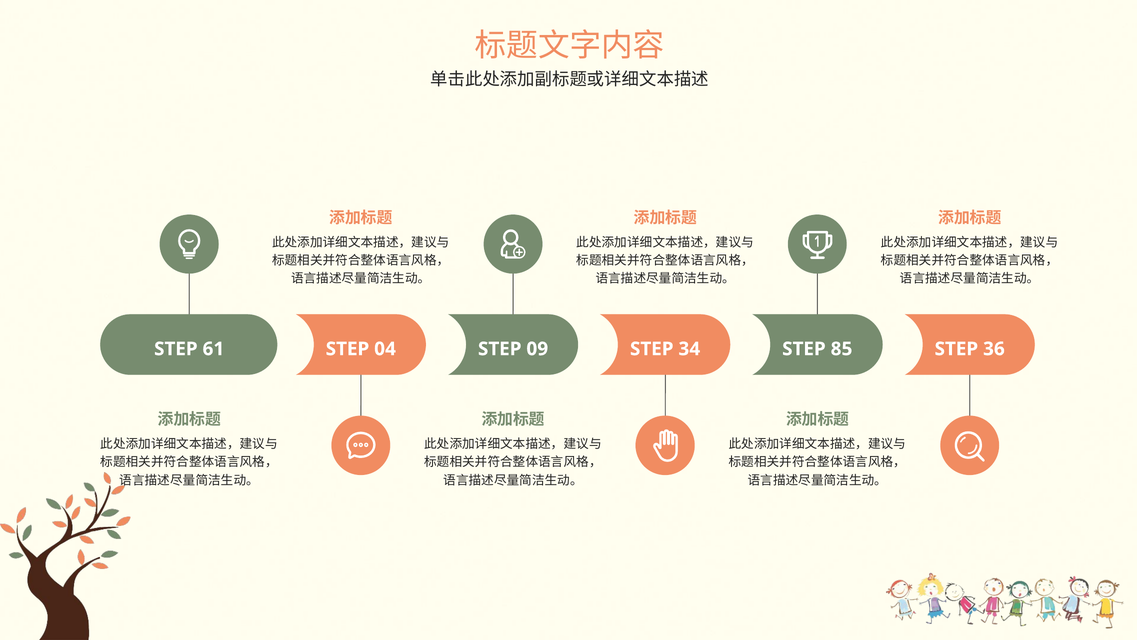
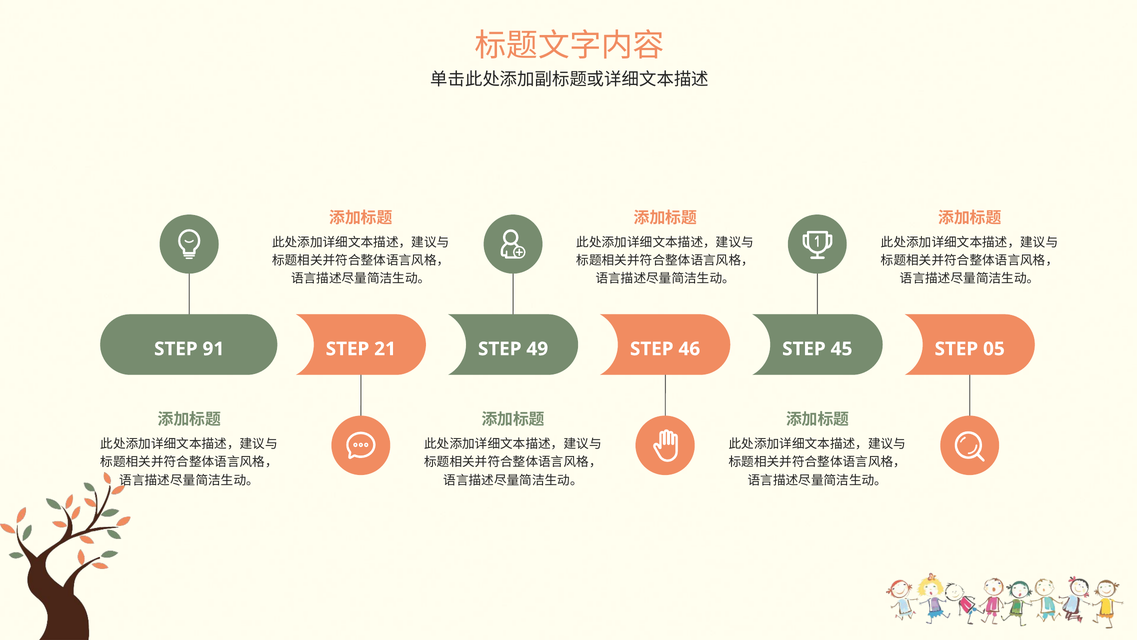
61: 61 -> 91 (213, 349)
04: 04 -> 21 (385, 349)
09: 09 -> 49 (537, 349)
34: 34 -> 46 (689, 349)
85: 85 -> 45 (841, 349)
36: 36 -> 05 (994, 349)
